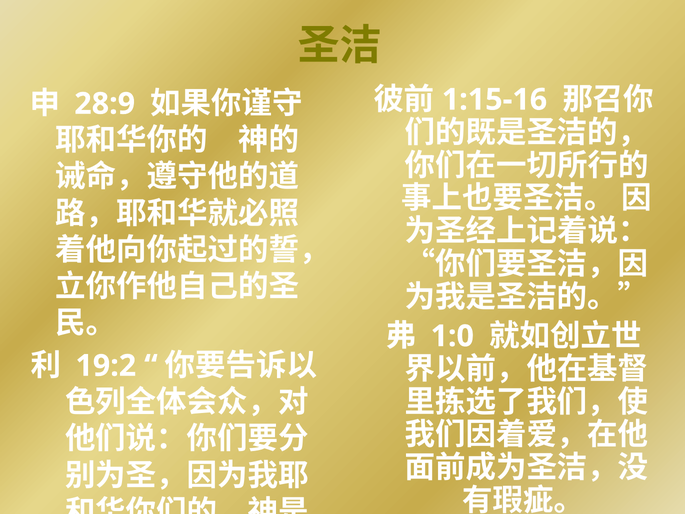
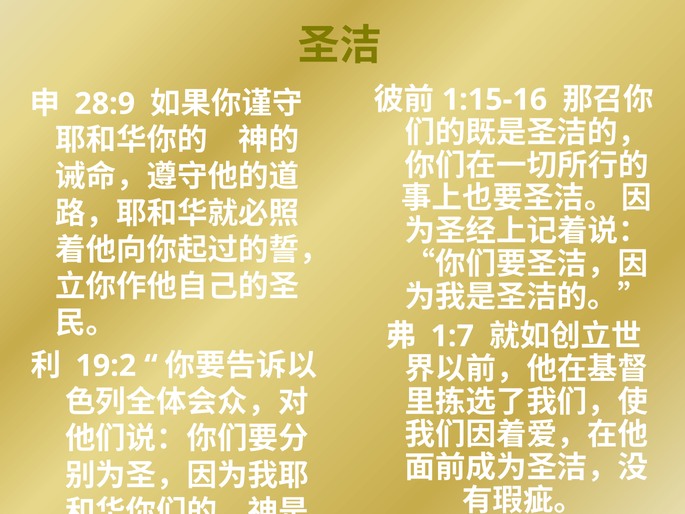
1:0: 1:0 -> 1:7 (452, 336)
